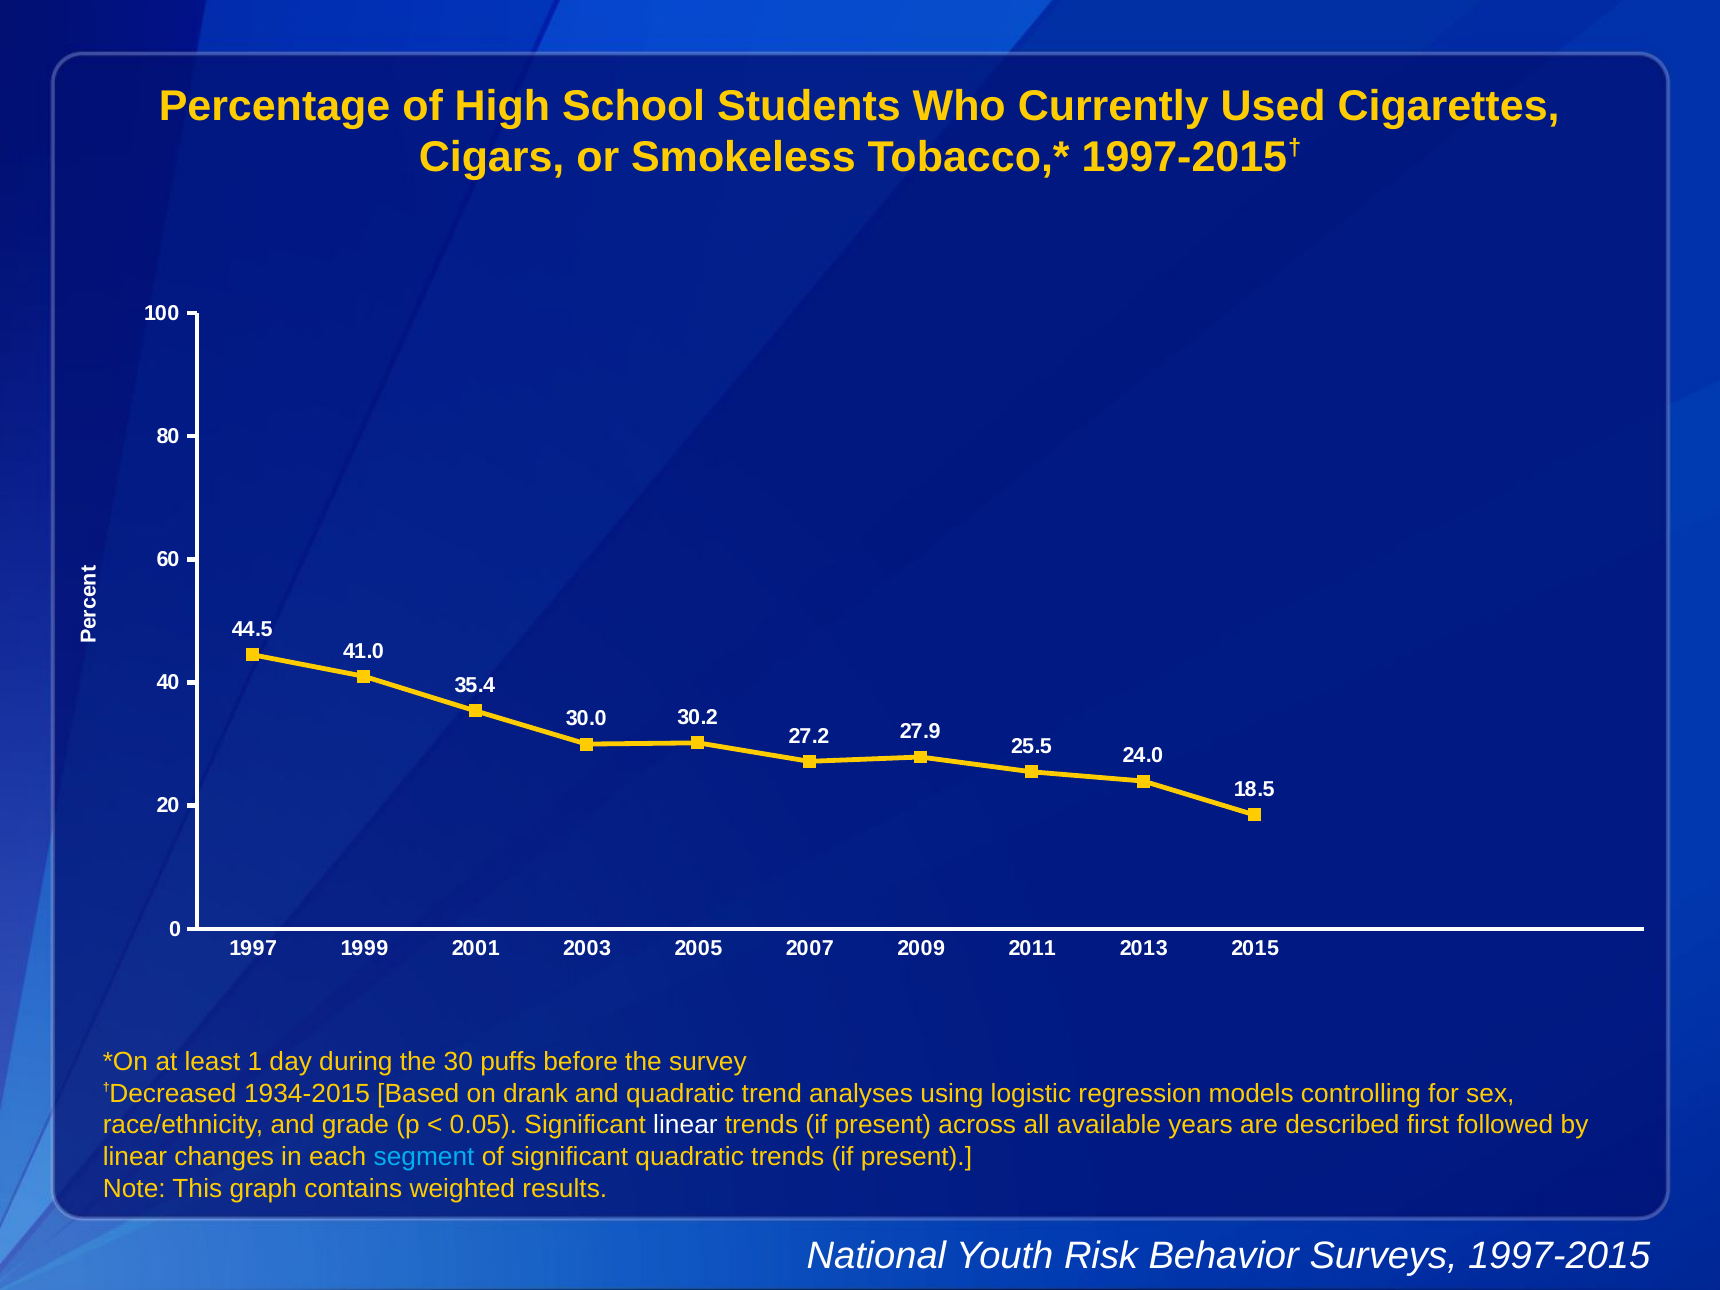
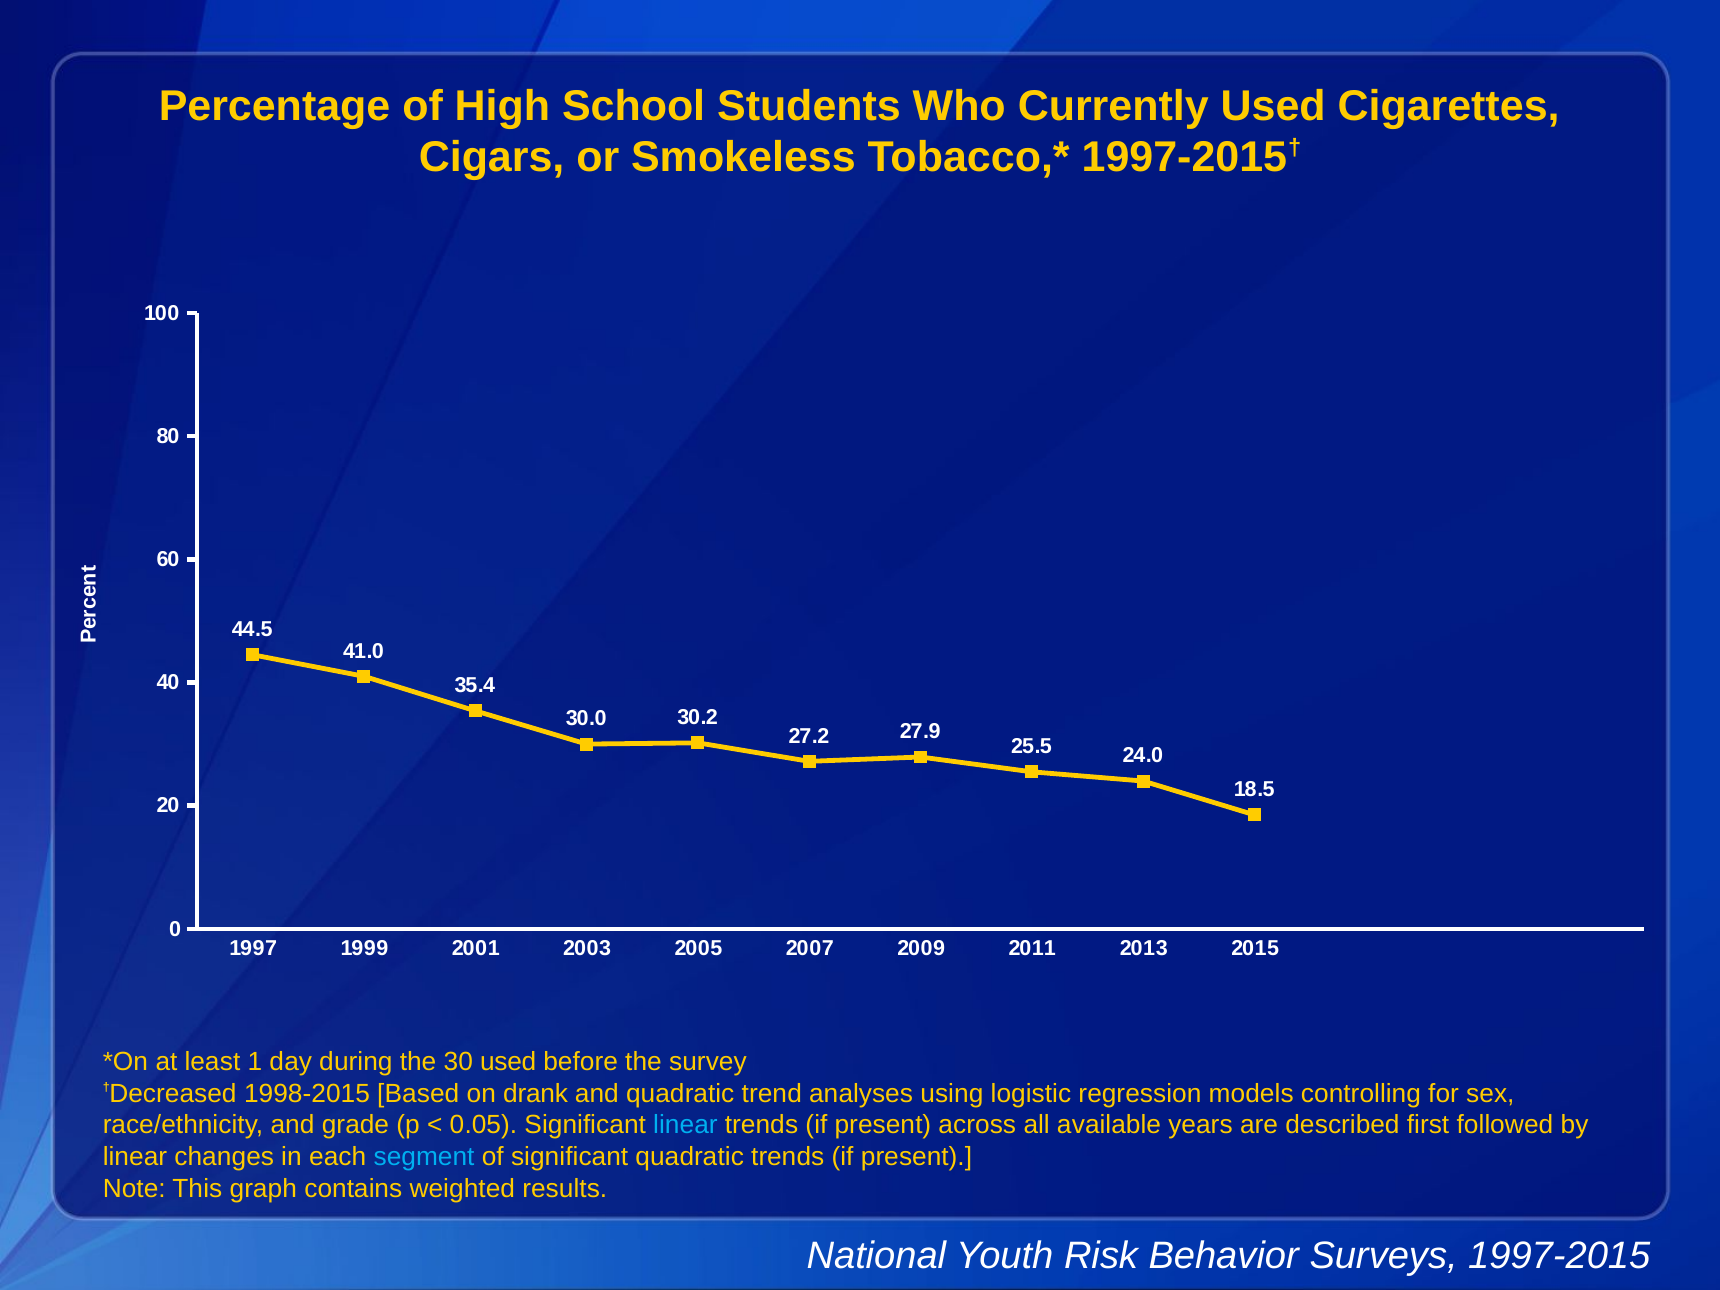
30 puffs: puffs -> used (508, 1062)
1934-2015: 1934-2015 -> 1998-2015 (307, 1094)
linear colour: white -> light blue (685, 1125)
